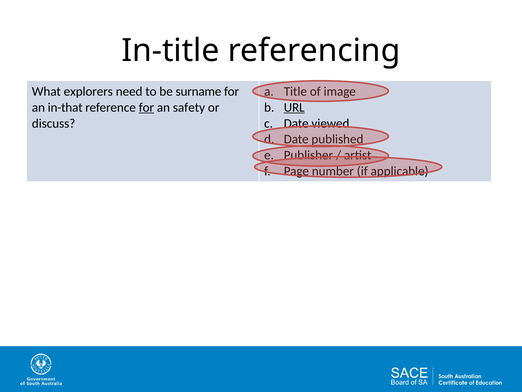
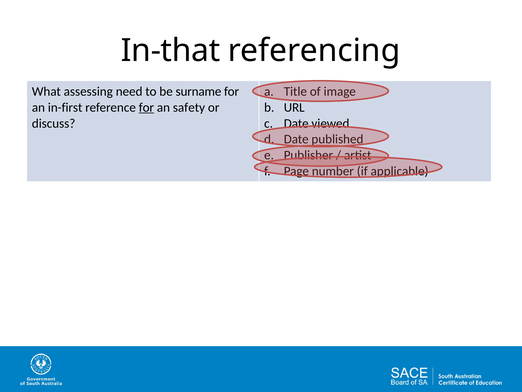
In-title: In-title -> In-that (171, 51)
explorers: explorers -> assessing (88, 91)
in-that: in-that -> in-first (65, 107)
URL underline: present -> none (294, 107)
